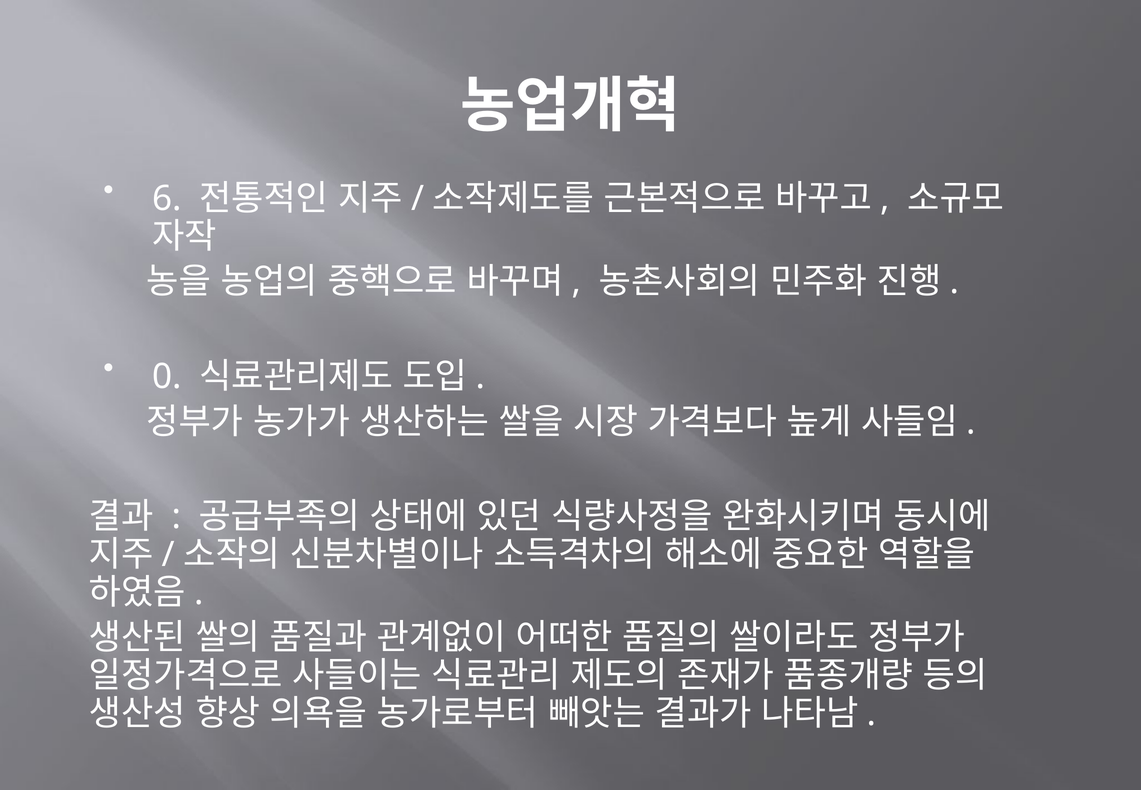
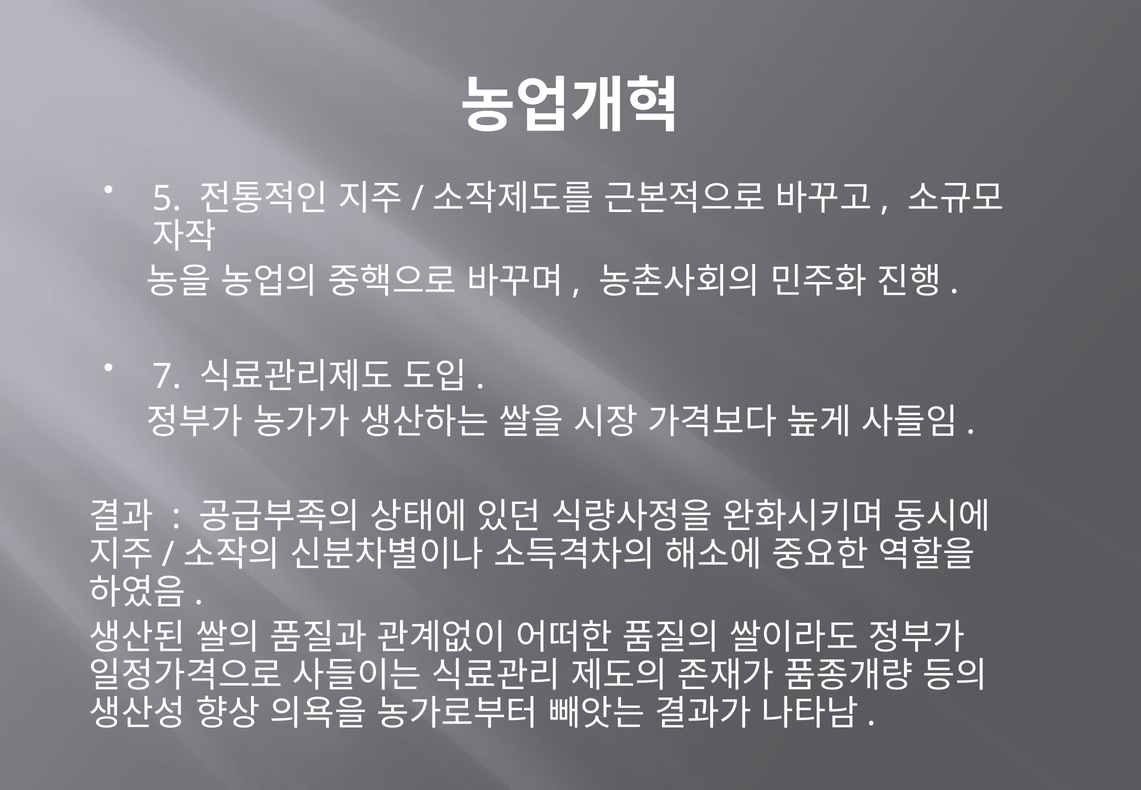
6: 6 -> 5 (167, 199)
0: 0 -> 7 (167, 377)
